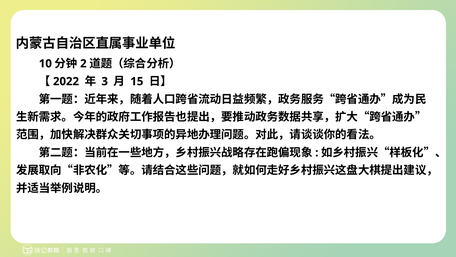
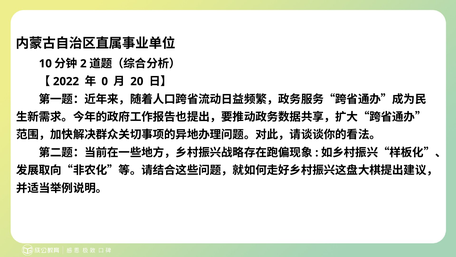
3: 3 -> 0 (105, 81)
15: 15 -> 20 (137, 81)
